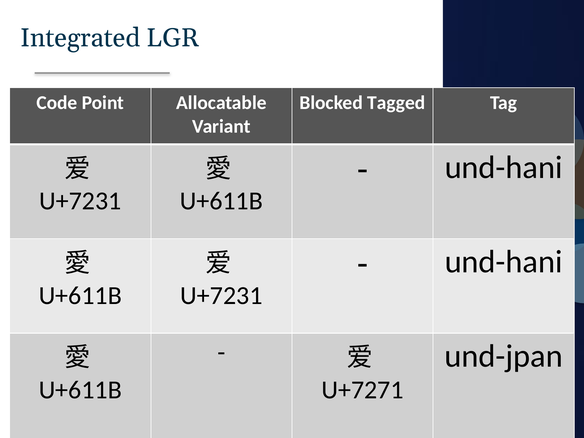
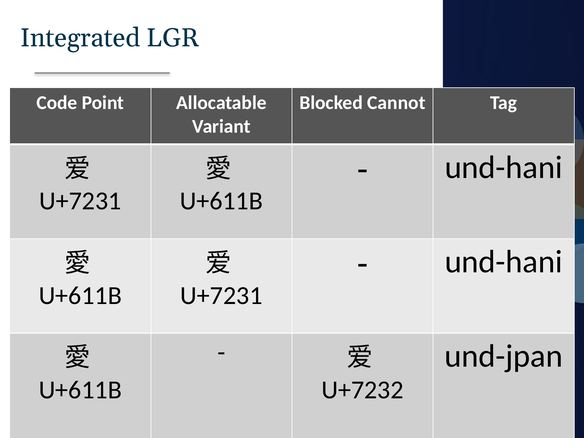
Tagged: Tagged -> Cannot (396, 103)
U+7271: U+7271 -> U+7232 (363, 390)
